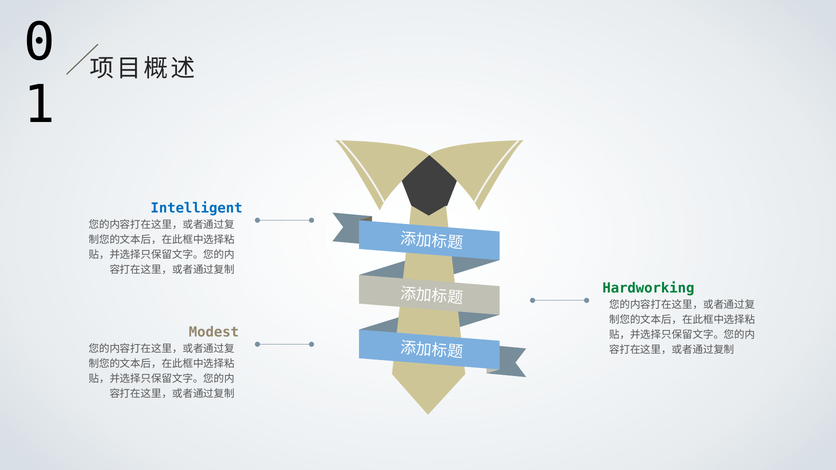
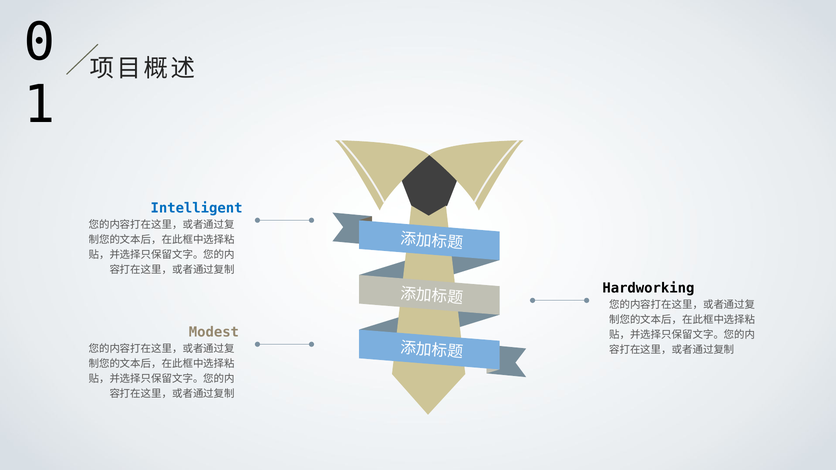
Hardworking colour: green -> black (648, 288)
